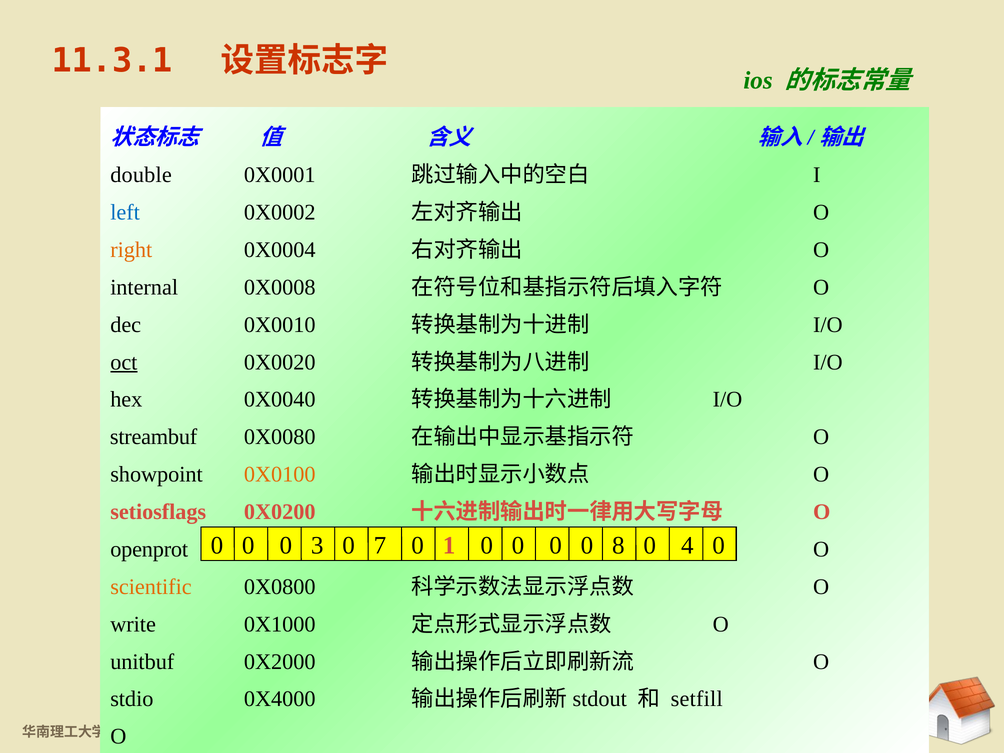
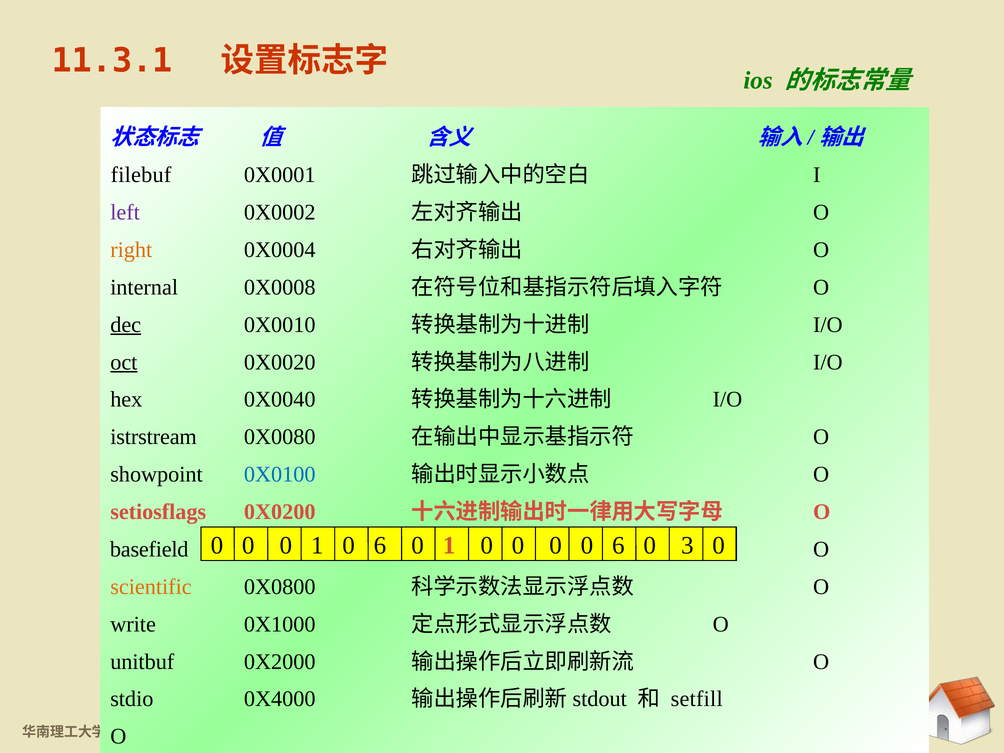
double: double -> filebuf (141, 175)
left colour: blue -> purple (125, 212)
dec underline: none -> present (126, 325)
streambuf: streambuf -> istrstream (154, 437)
0X0100 colour: orange -> blue (280, 474)
3: 3 -> 1 (317, 546)
7: 7 -> 6 (380, 546)
8: 8 -> 6 (618, 546)
4: 4 -> 3 (687, 546)
openprot: openprot -> basefield (149, 549)
